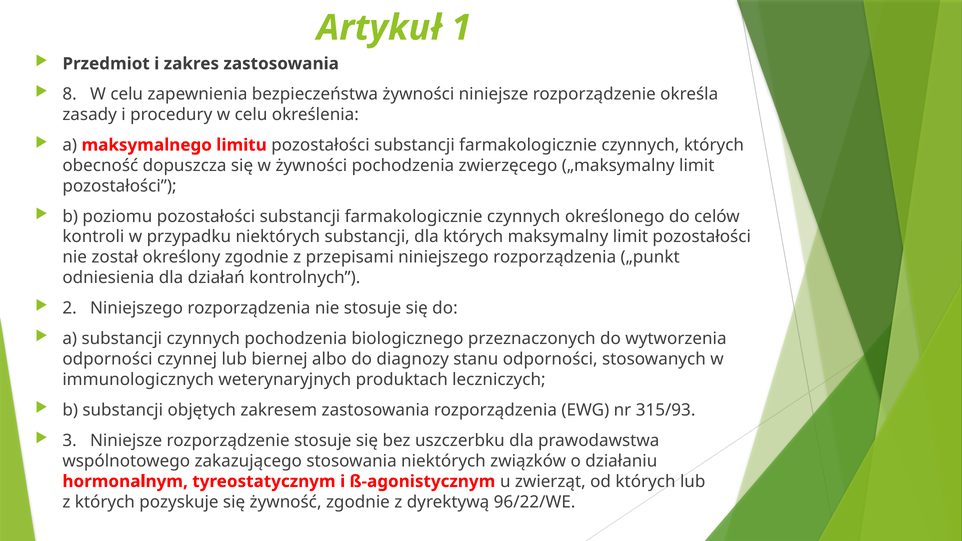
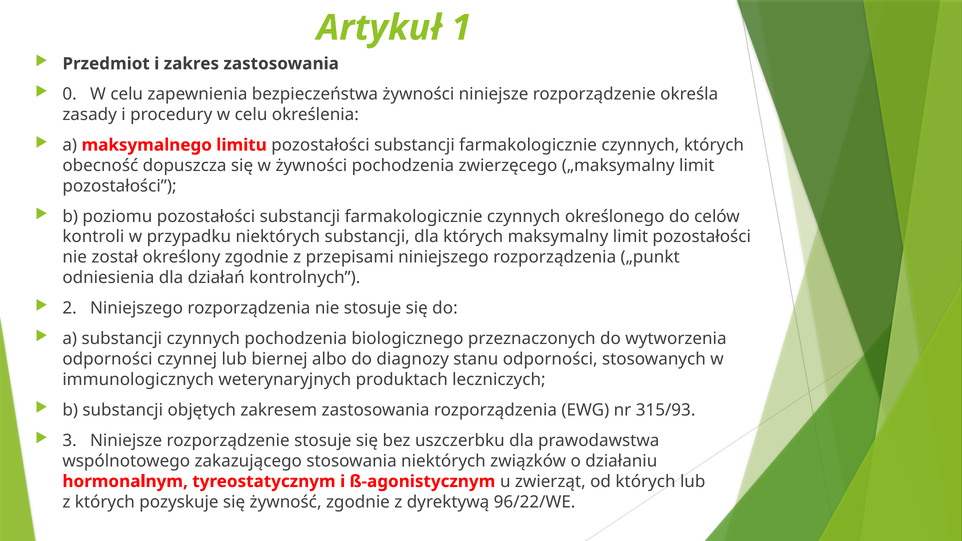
8: 8 -> 0 (70, 94)
